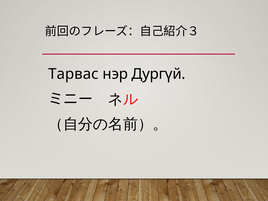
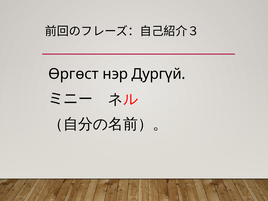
Тарвас: Тарвас -> Өргөст (74, 74)
